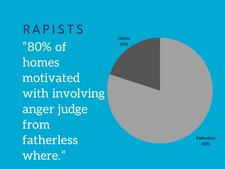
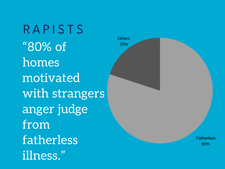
involving: involving -> strangers (78, 93)
where: where -> illness (44, 155)
